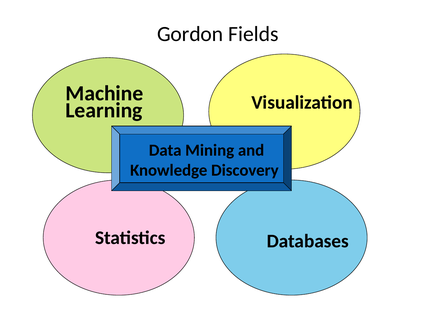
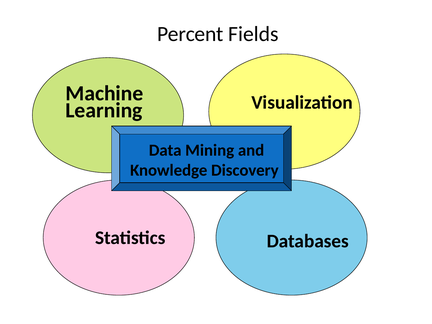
Gordon: Gordon -> Percent (190, 34)
